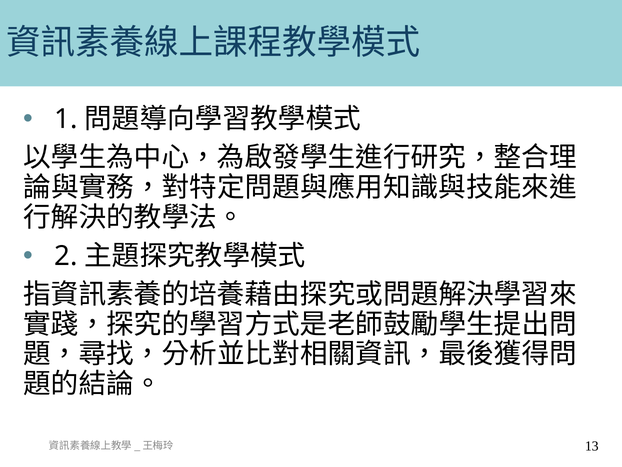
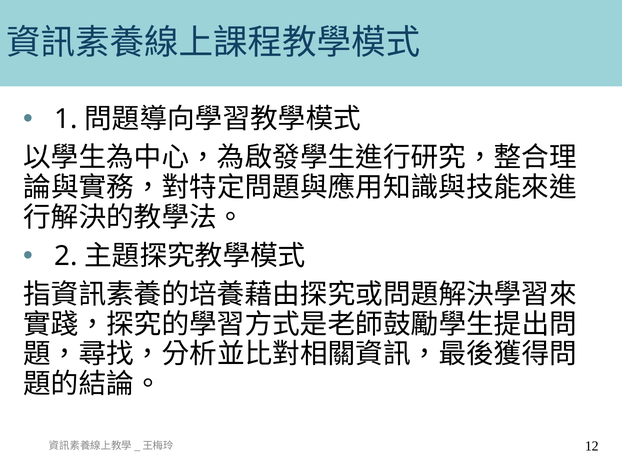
13: 13 -> 12 (592, 446)
